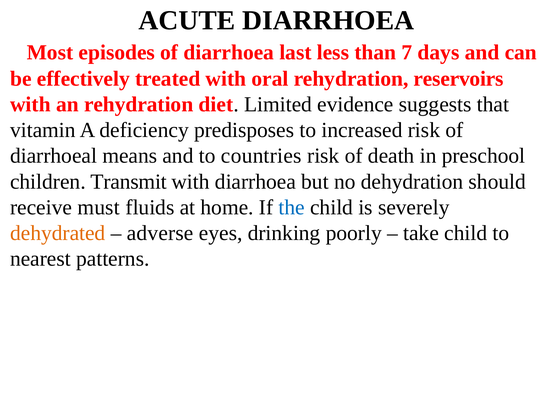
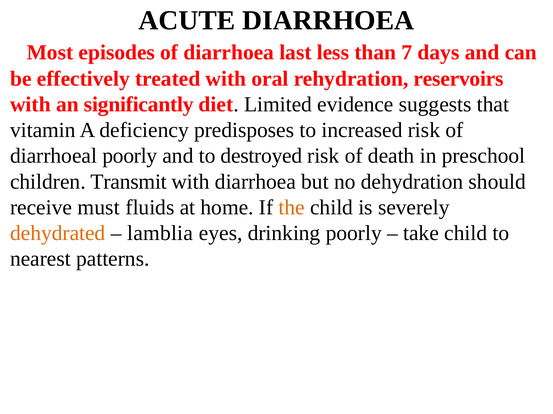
an rehydration: rehydration -> significantly (139, 105)
diarrhoeal means: means -> poorly (130, 156)
countries: countries -> destroyed (261, 156)
the colour: blue -> orange (292, 208)
adverse: adverse -> lamblia (160, 233)
